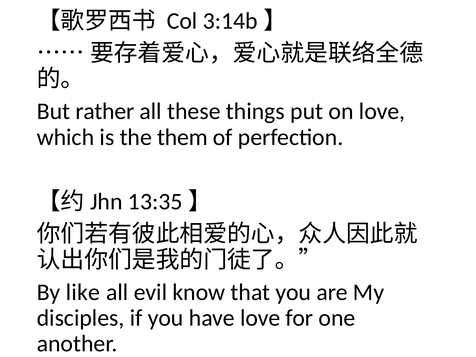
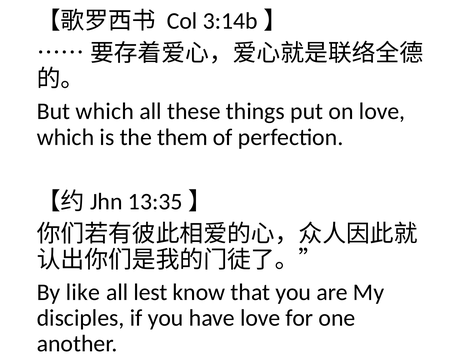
But rather: rather -> which (105, 111)
evil: evil -> lest (151, 292)
